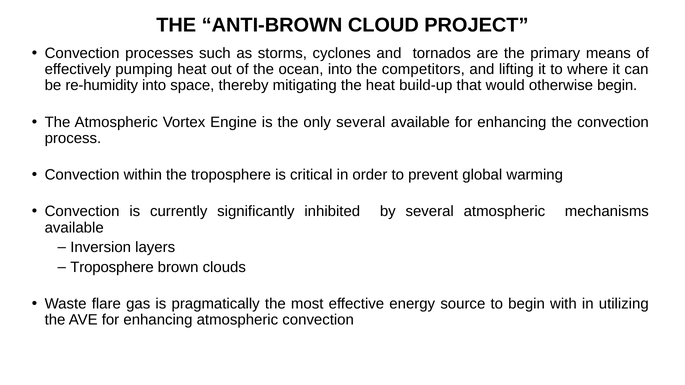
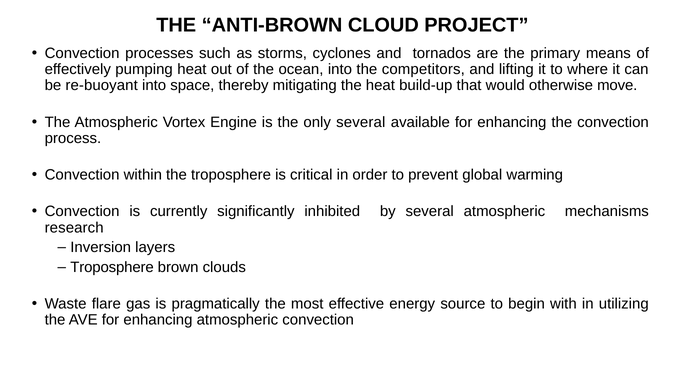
re-humidity: re-humidity -> re-buoyant (102, 86)
otherwise begin: begin -> move (617, 86)
available: available -> research (74, 228)
